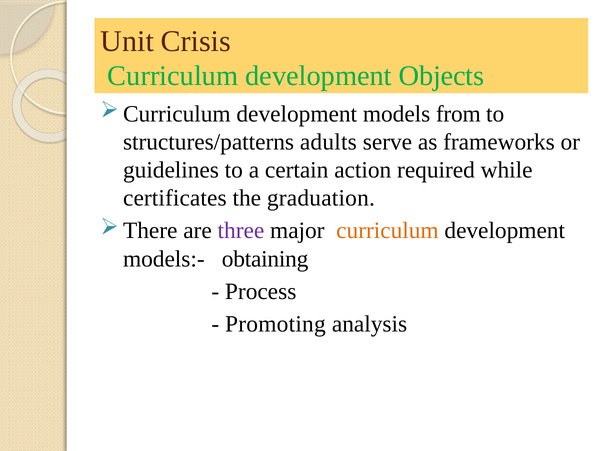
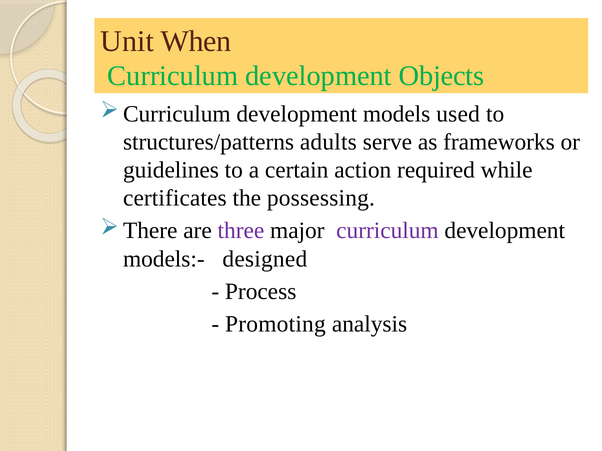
Crisis: Crisis -> When (196, 41)
from: from -> used (458, 114)
graduation: graduation -> possessing (321, 198)
curriculum colour: orange -> purple (387, 231)
obtaining: obtaining -> designed (265, 259)
